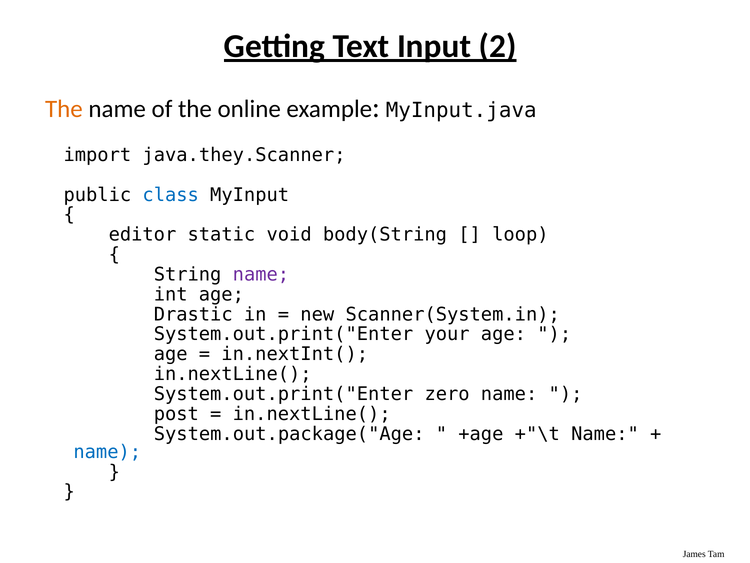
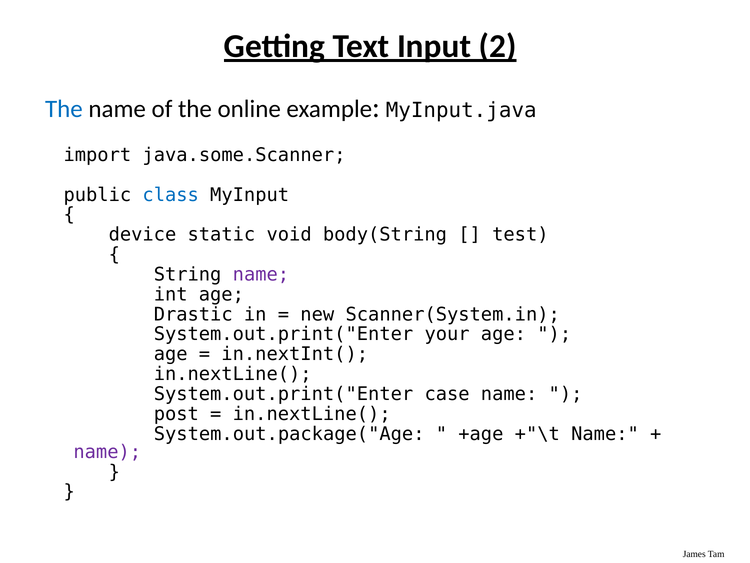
The colour: orange -> blue (64, 109)
java.they.Scanner: java.they.Scanner -> java.some.Scanner (244, 155)
editor: editor -> device (142, 234)
loop: loop -> test (520, 234)
zero: zero -> case (447, 394)
name colour: blue -> purple (107, 451)
